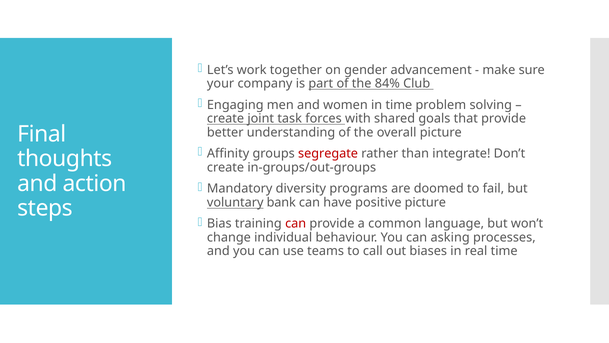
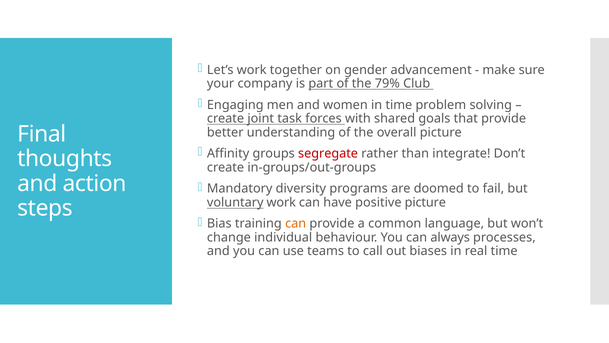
84%: 84% -> 79% (387, 83)
voluntary bank: bank -> work (281, 202)
can colour: red -> orange (296, 223)
asking: asking -> always (450, 237)
